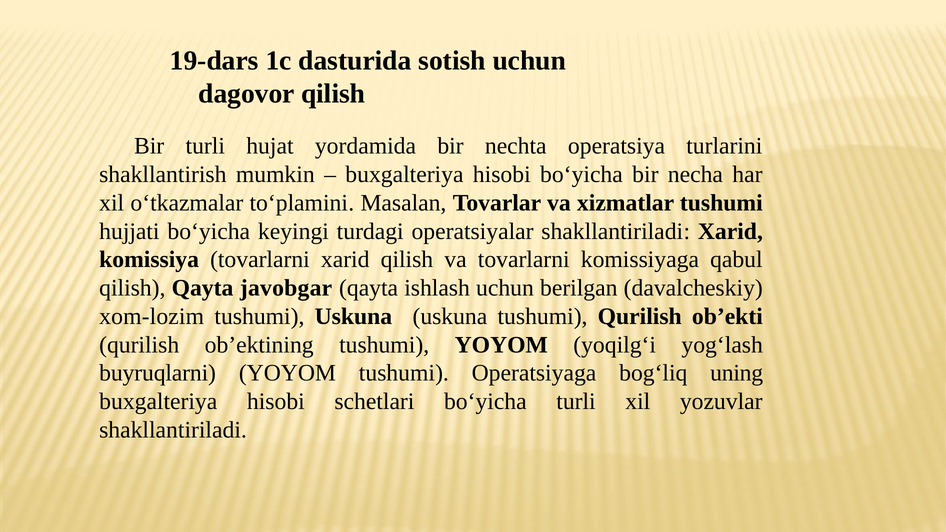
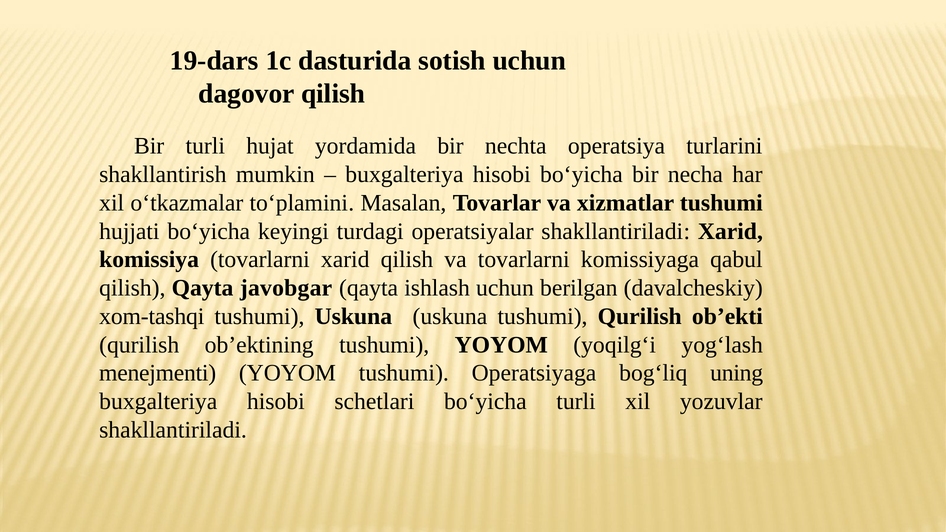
xom-lozim: xom-lozim -> xom-tashqi (152, 316)
buyruqlarni: buyruqlarni -> menejmenti (158, 373)
